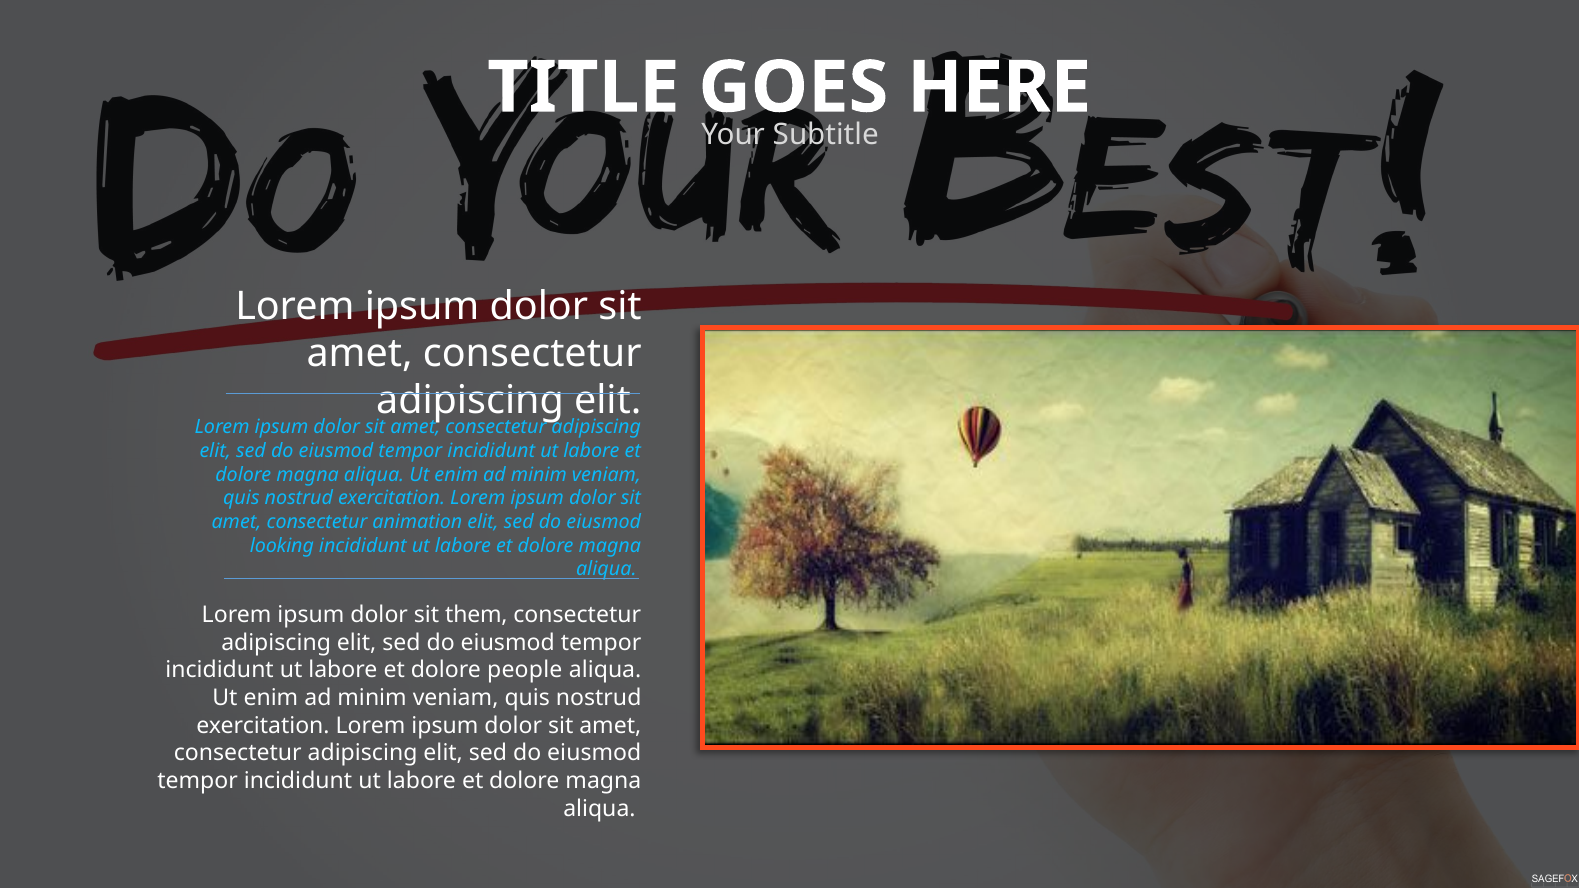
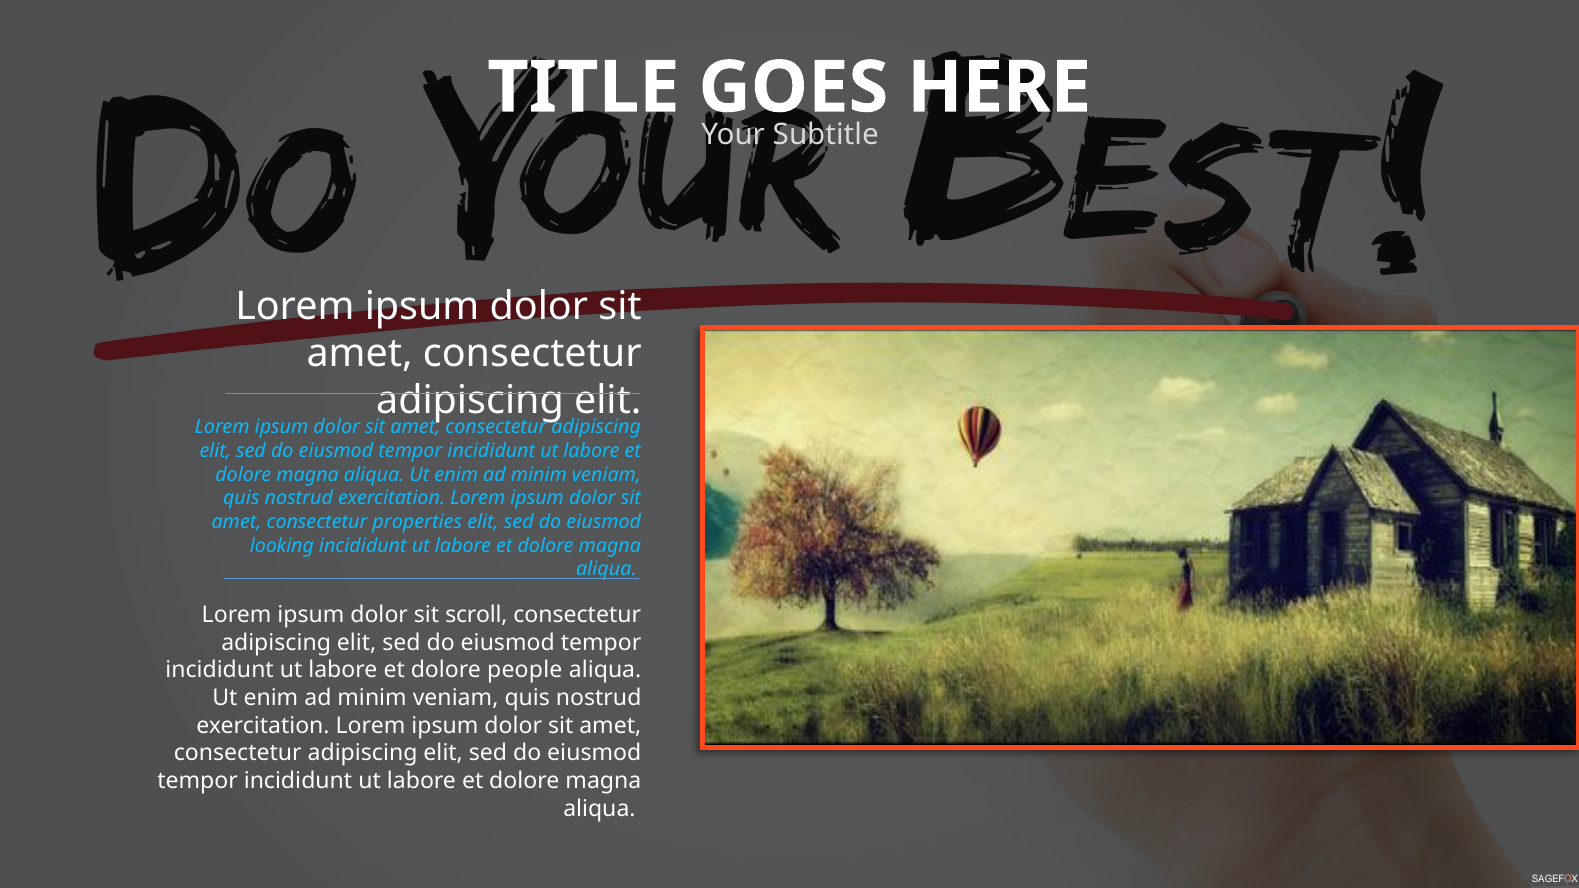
animation: animation -> properties (417, 522)
them: them -> scroll (476, 615)
